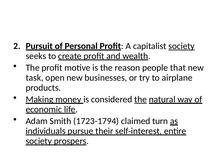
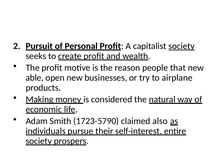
task: task -> able (35, 78)
the underline: present -> none (141, 99)
1723-1794: 1723-1794 -> 1723-5790 (96, 121)
turn: turn -> also (160, 121)
